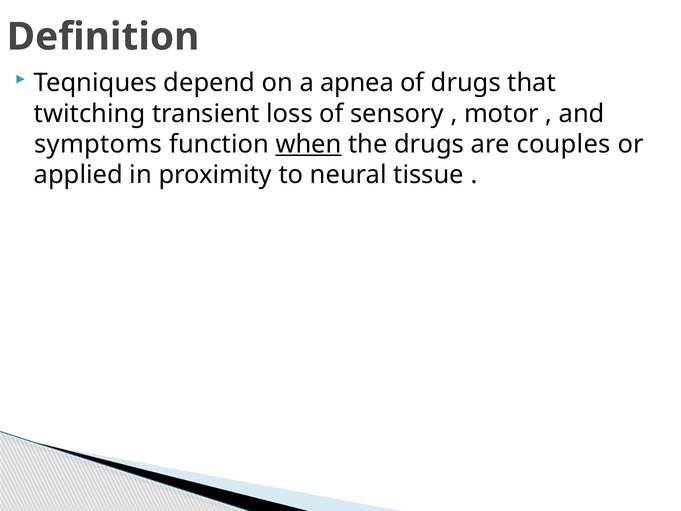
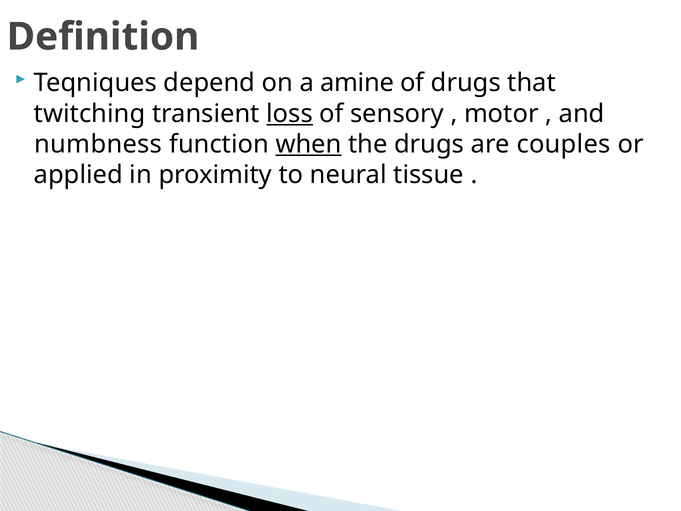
apnea: apnea -> amine (357, 83)
loss underline: none -> present (290, 114)
symptoms: symptoms -> numbness (98, 144)
